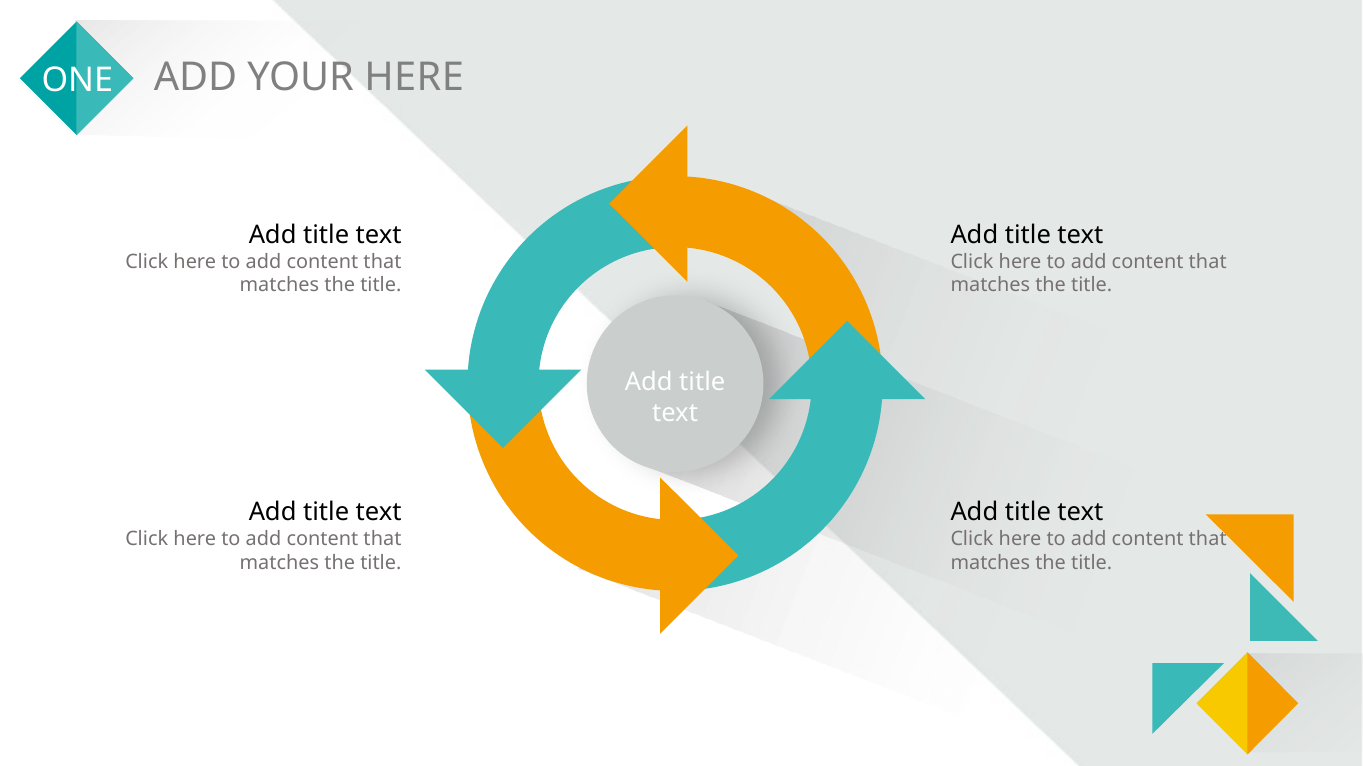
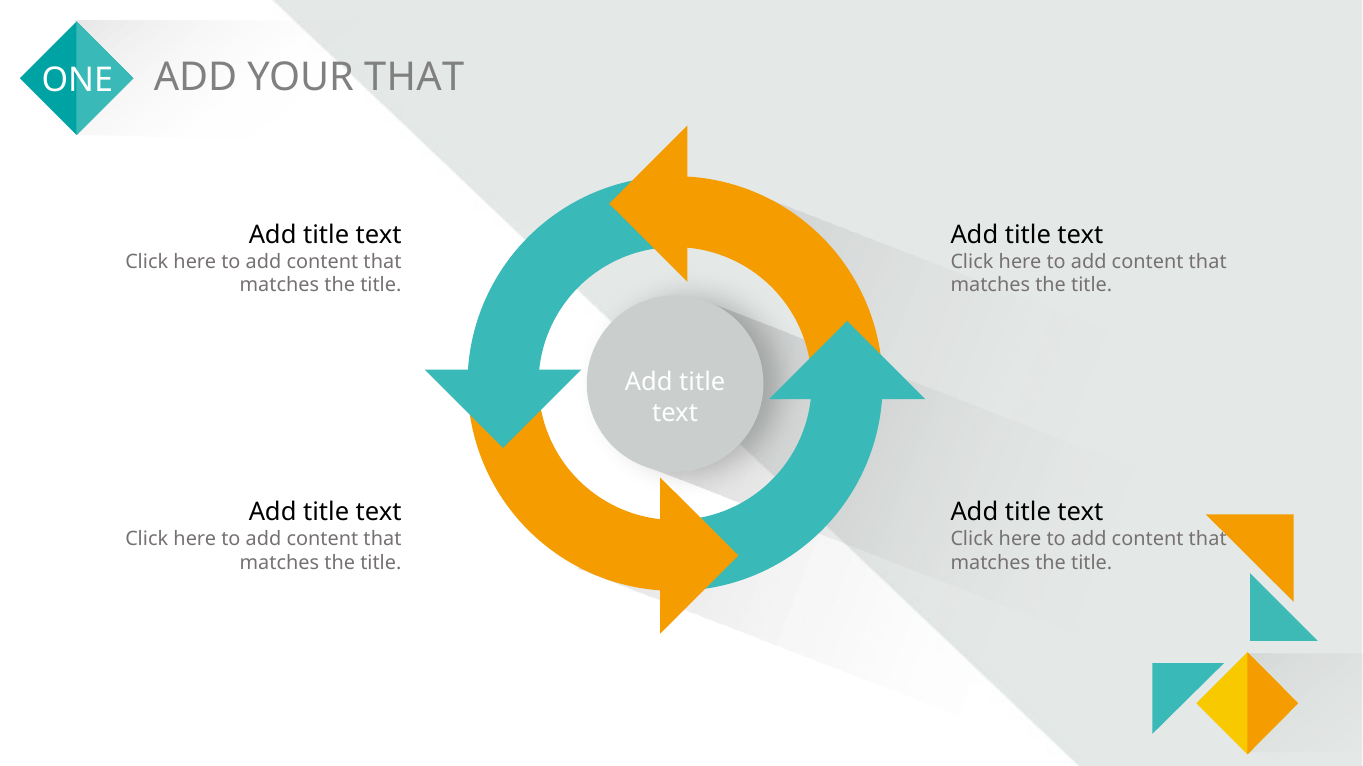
HERE: HERE -> THAT (414, 77)
